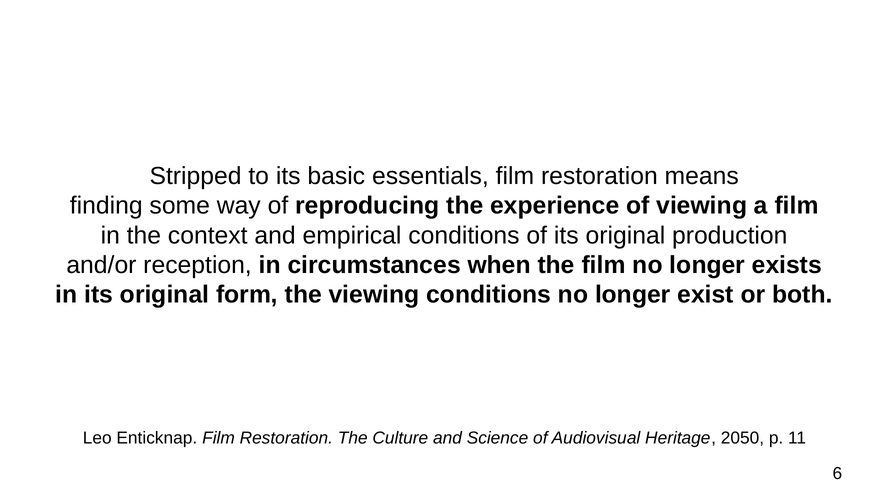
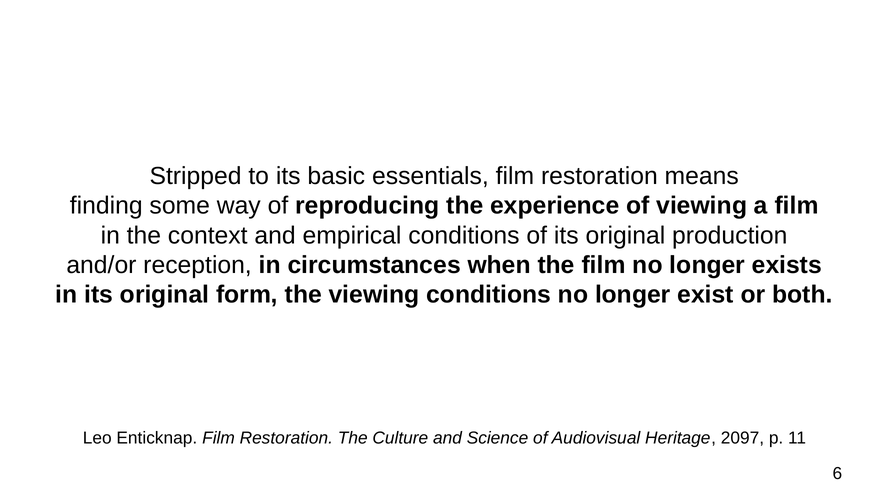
2050: 2050 -> 2097 (742, 438)
